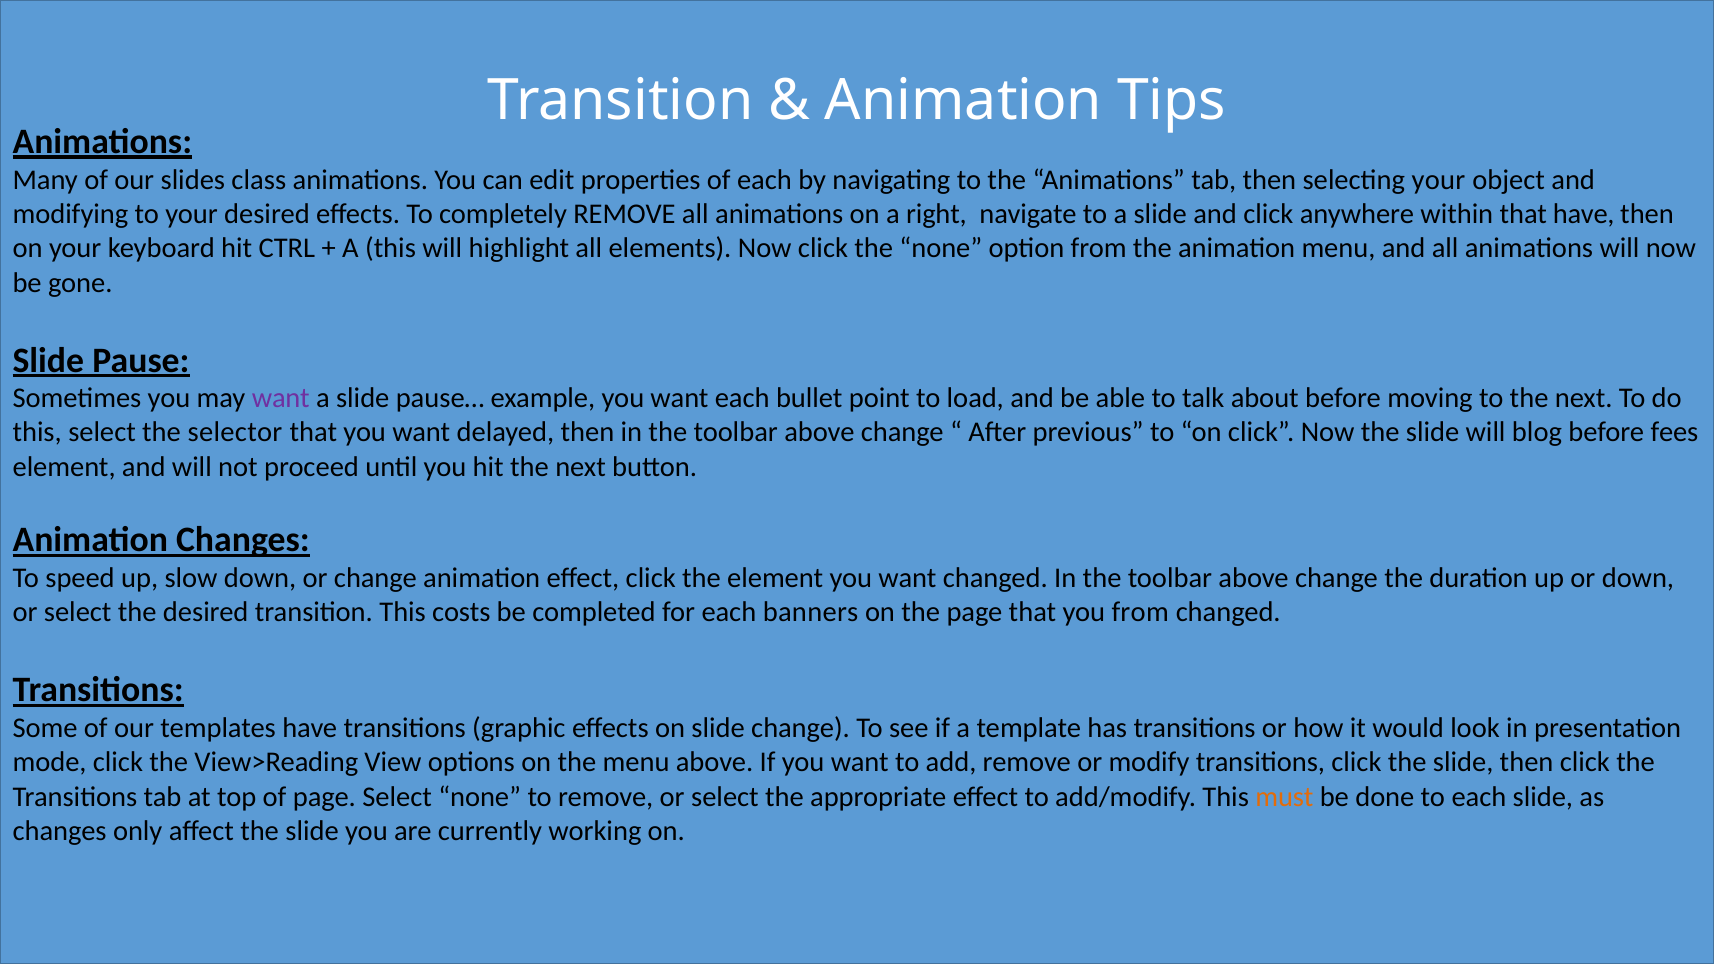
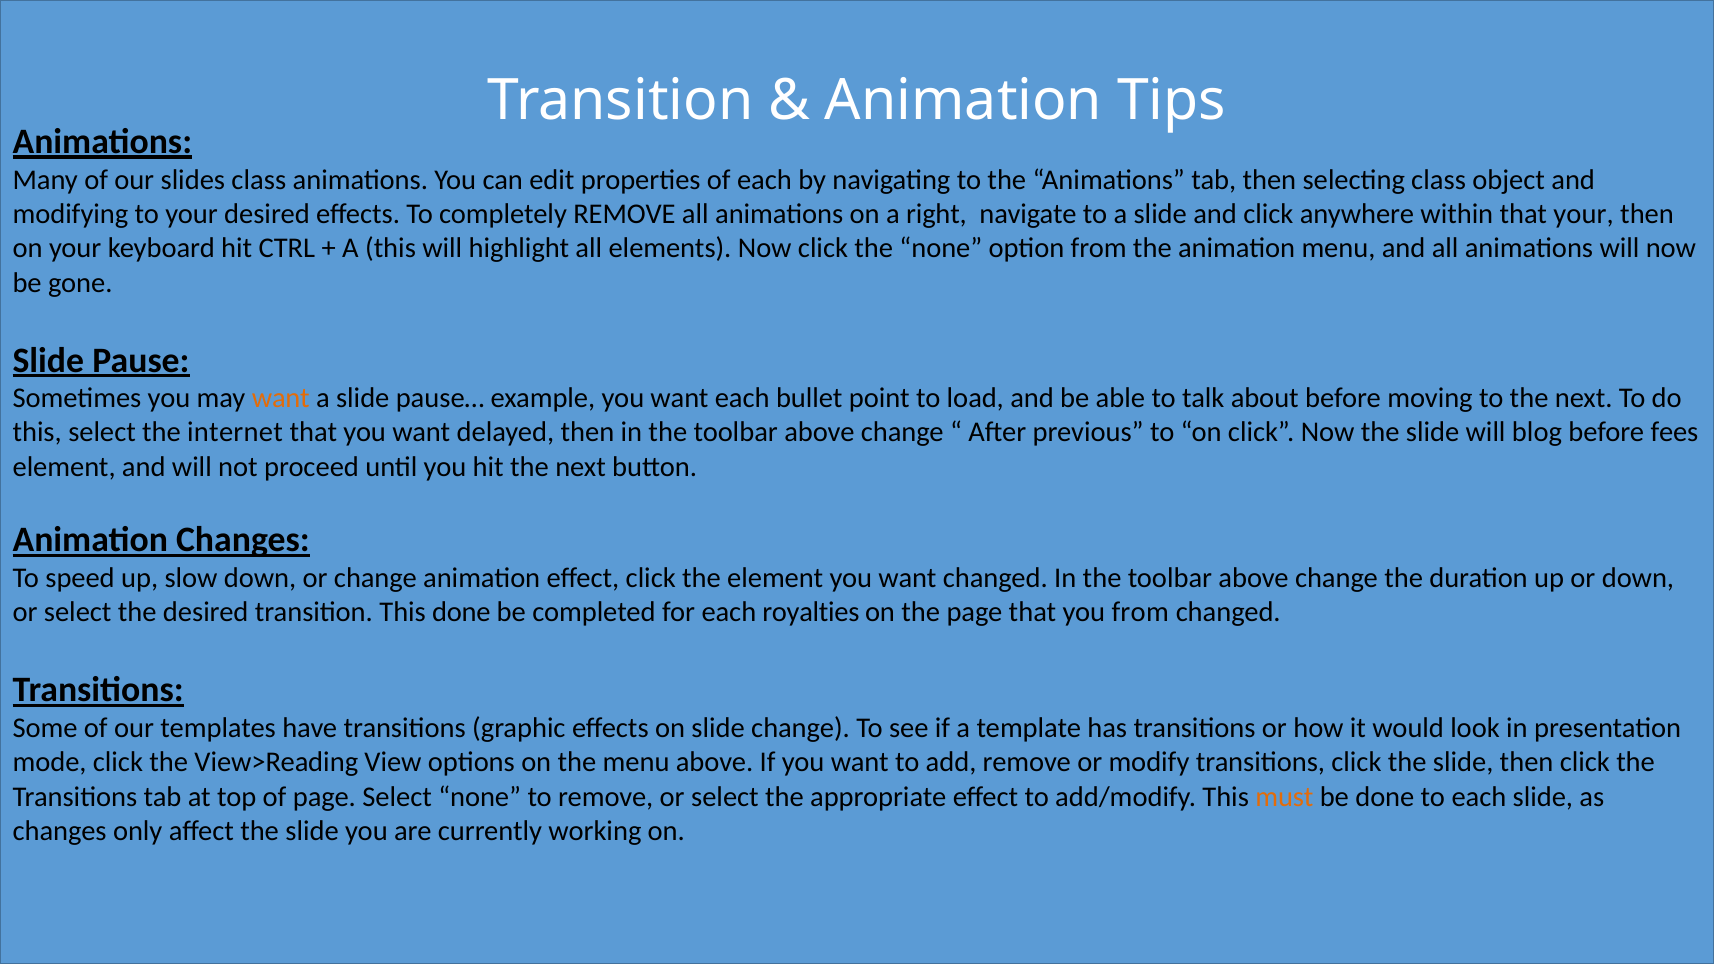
selecting your: your -> class (1439, 180)
that have: have -> your (1584, 214)
want colour: purple -> orange (281, 398)
selector: selector -> internet (235, 433)
This costs: costs -> done (461, 613)
banners: banners -> royalties (811, 613)
